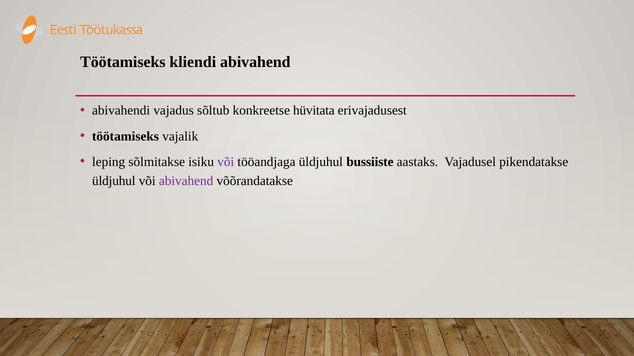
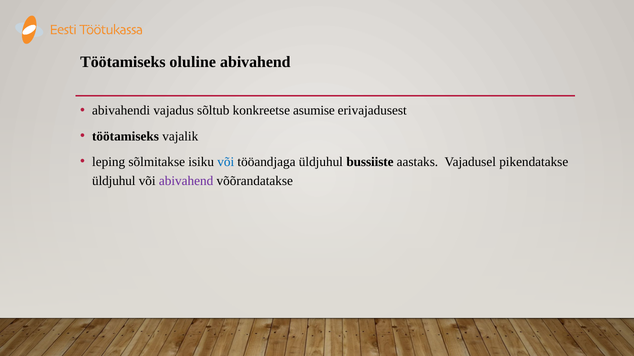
kliendi: kliendi -> oluline (193, 62)
hüvitata: hüvitata -> asumise (314, 111)
või colour: purple -> blue (226, 162)
